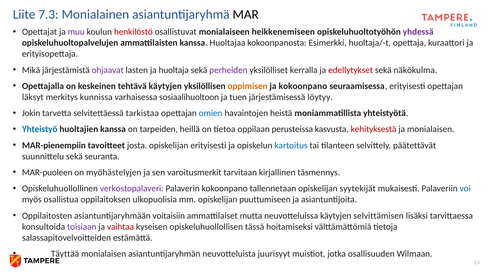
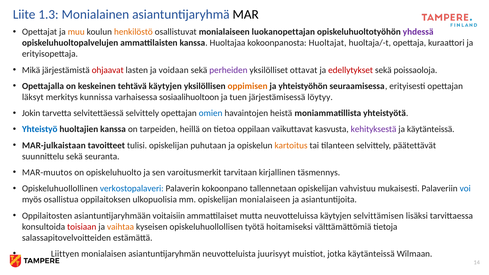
7.3: 7.3 -> 1.3 (48, 14)
muu colour: purple -> orange (76, 32)
henkilöstö colour: red -> orange (133, 32)
heikkenemiseen: heikkenemiseen -> luokanopettajan (283, 32)
Esimerkki: Esimerkki -> Huoltajat (328, 43)
ohjaavat colour: purple -> red (108, 70)
huoltaja: huoltaja -> voidaan (174, 70)
kerralla: kerralla -> ottavat (304, 70)
näkökulma: näkökulma -> poissaoloja (415, 70)
ja kokoonpano: kokoonpano -> yhteistyöhön (303, 86)
selvitettäessä tarkistaa: tarkistaa -> selvittely (142, 113)
perusteissa: perusteissa -> vaikuttavat (292, 129)
kehityksestä colour: red -> purple (374, 129)
ja monialaisen: monialaisen -> käytänteissä (431, 129)
MAR-pienempiin: MAR-pienempiin -> MAR-julkaistaan (54, 145)
josta: josta -> tulisi (137, 145)
opiskelijan erityisesti: erityisesti -> puhutaan (208, 145)
kartoitus colour: blue -> orange (291, 145)
MAR-puoleen: MAR-puoleen -> MAR-muutos (47, 173)
myöhästelyjen: myöhästelyjen -> opiskeluhuolto (114, 173)
verkostopalaveri colour: purple -> blue (132, 189)
syytekijät: syytekijät -> vahvistuu (358, 189)
opiskelijan puuttumiseen: puuttumiseen -> monialaiseen (265, 200)
toisiaan colour: purple -> red (82, 227)
vaihtaa colour: red -> orange (121, 227)
tässä: tässä -> työtä (255, 227)
Täyttää: Täyttää -> Liittyen (65, 254)
jotka osallisuuden: osallisuuden -> käytänteissä (371, 254)
